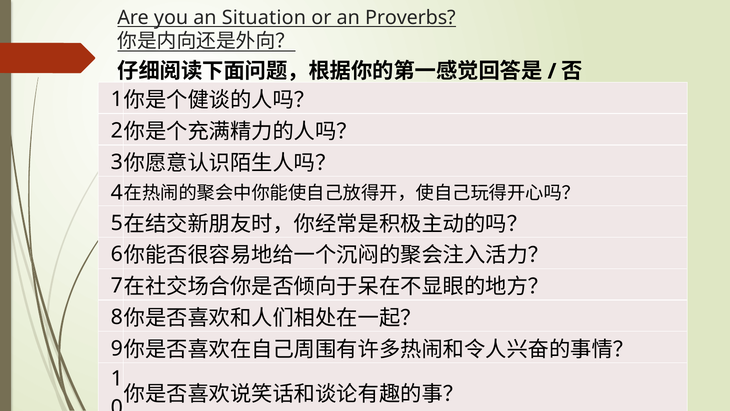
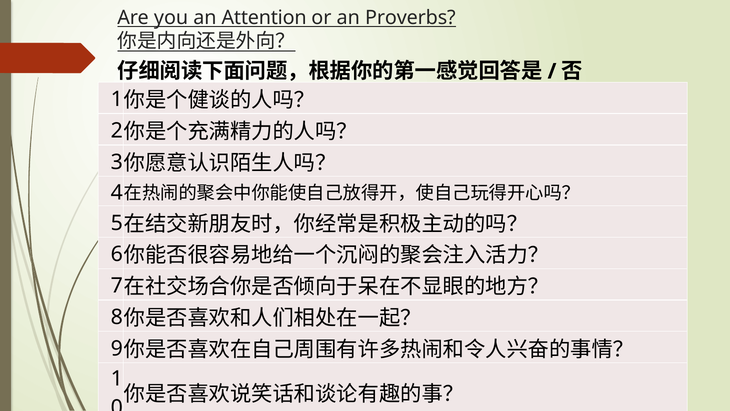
Situation: Situation -> Attention (264, 18)
